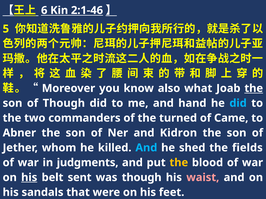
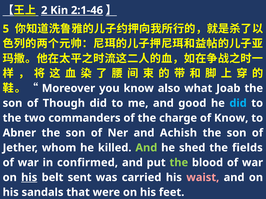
6: 6 -> 2 (44, 10)
the underline: present -> none (254, 89)
hand: hand -> good (192, 103)
turned: turned -> charge (178, 118)
of Came: Came -> Know (231, 118)
Kidron: Kidron -> Achish (178, 133)
And colour: light blue -> light green (146, 148)
judgments: judgments -> confirmed (87, 163)
the colour: yellow -> light green (179, 163)
was though: though -> carried (142, 178)
